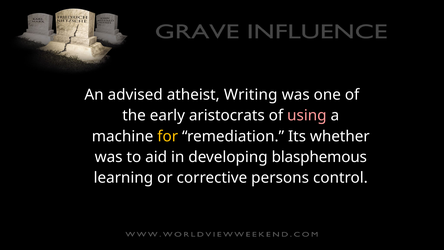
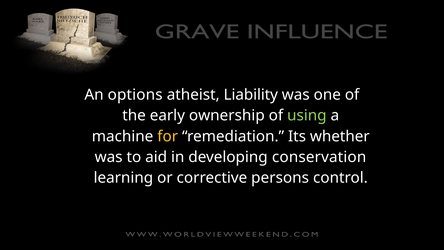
advised: advised -> options (135, 95)
Writing: Writing -> Liability (251, 95)
aristocrats: aristocrats -> ownership (227, 115)
using colour: pink -> light green (307, 115)
blasphemous: blasphemous -> conservation (319, 157)
